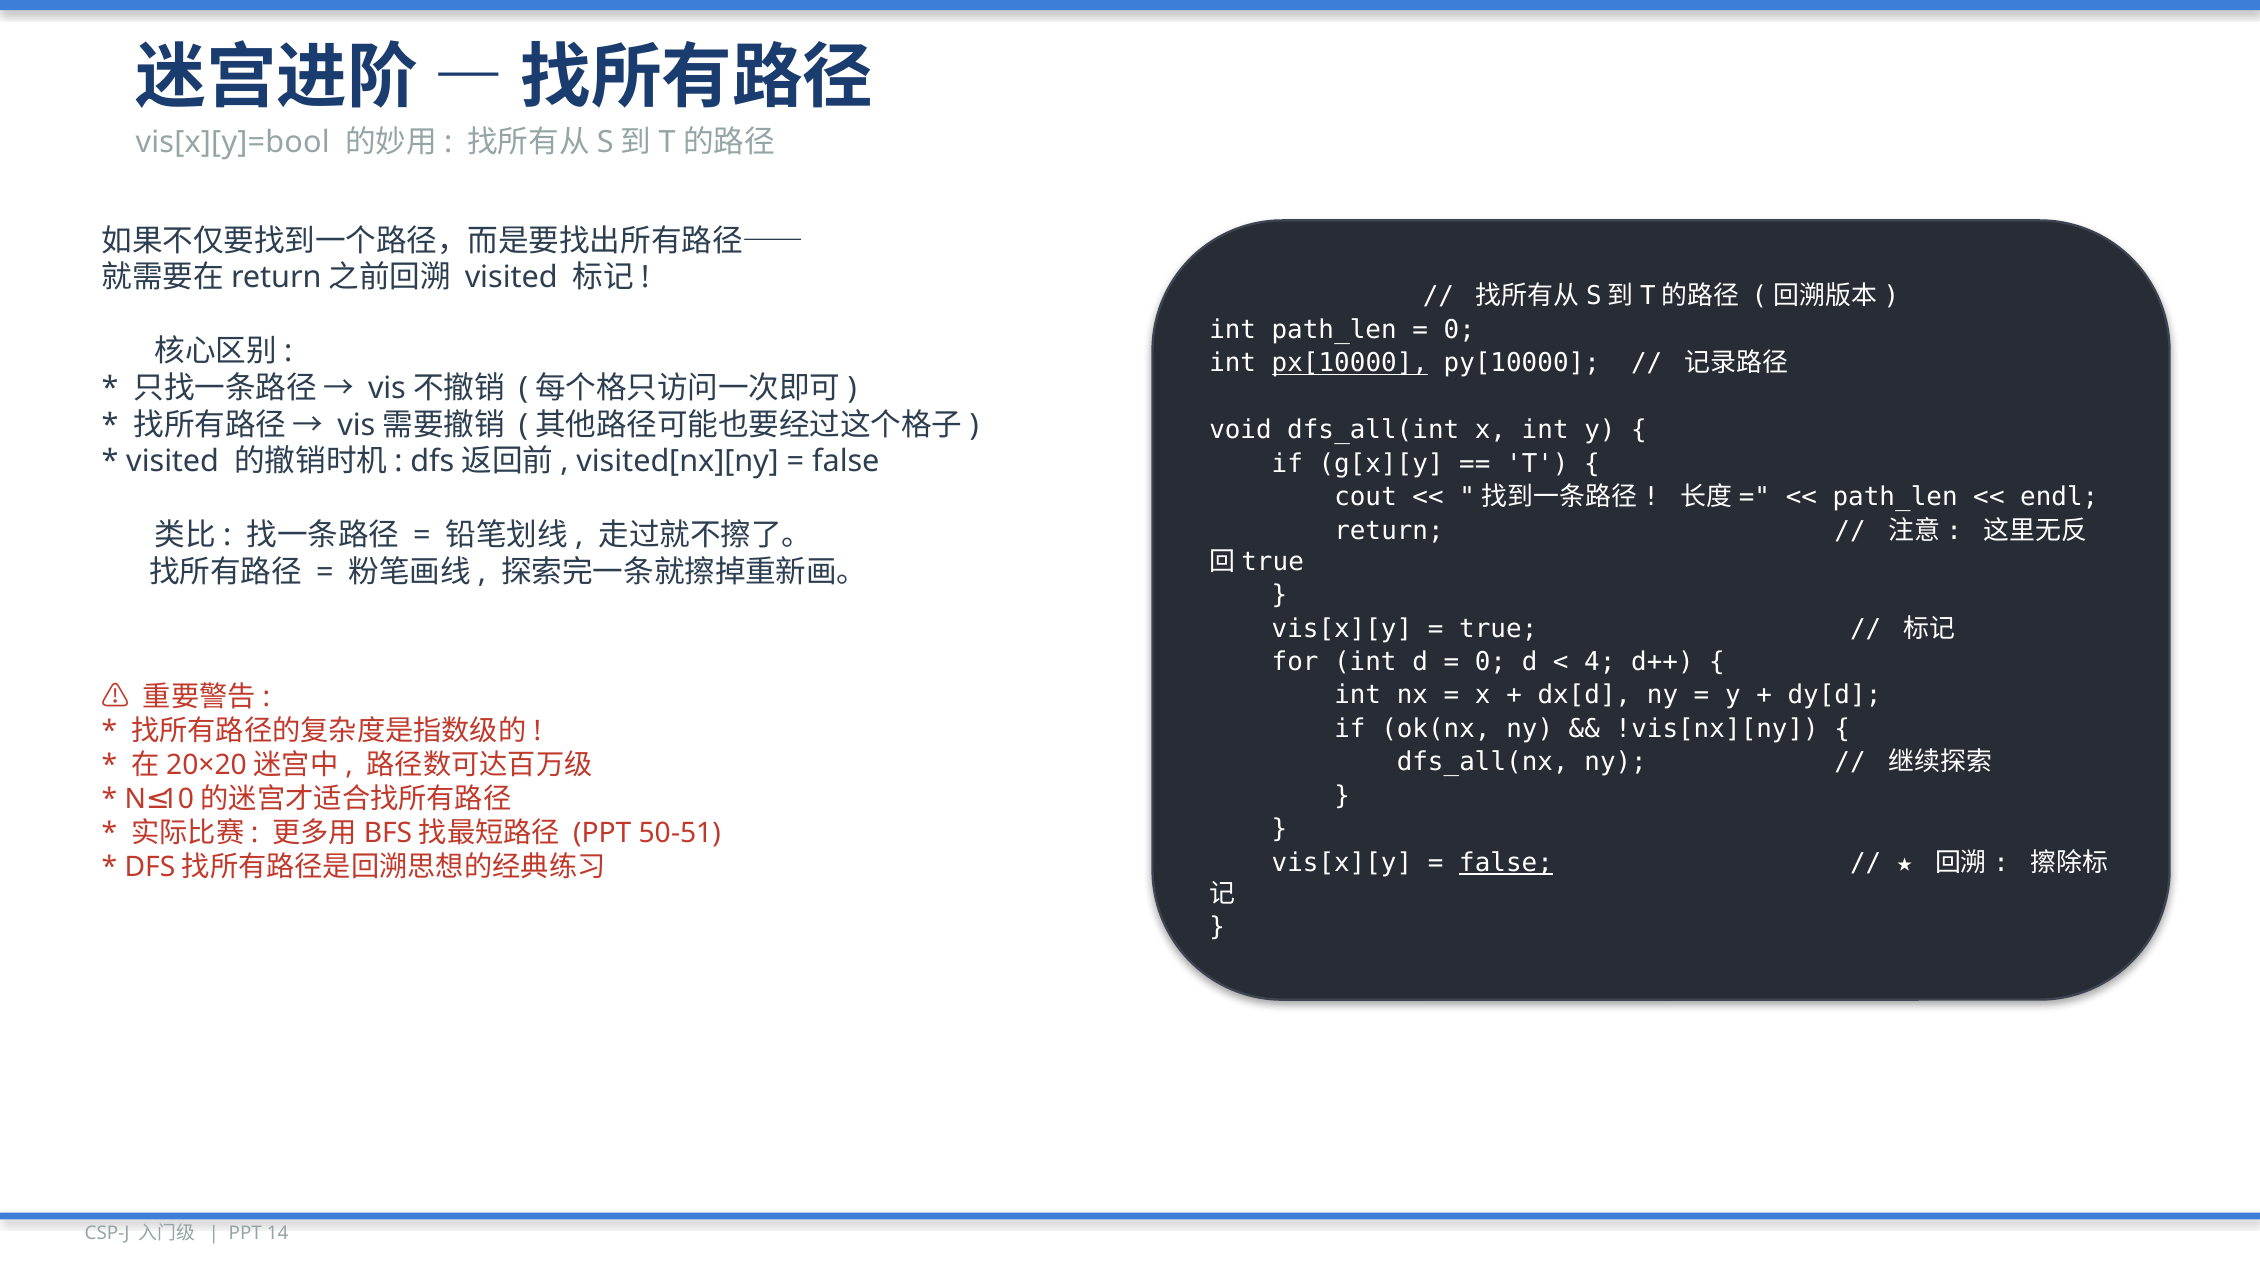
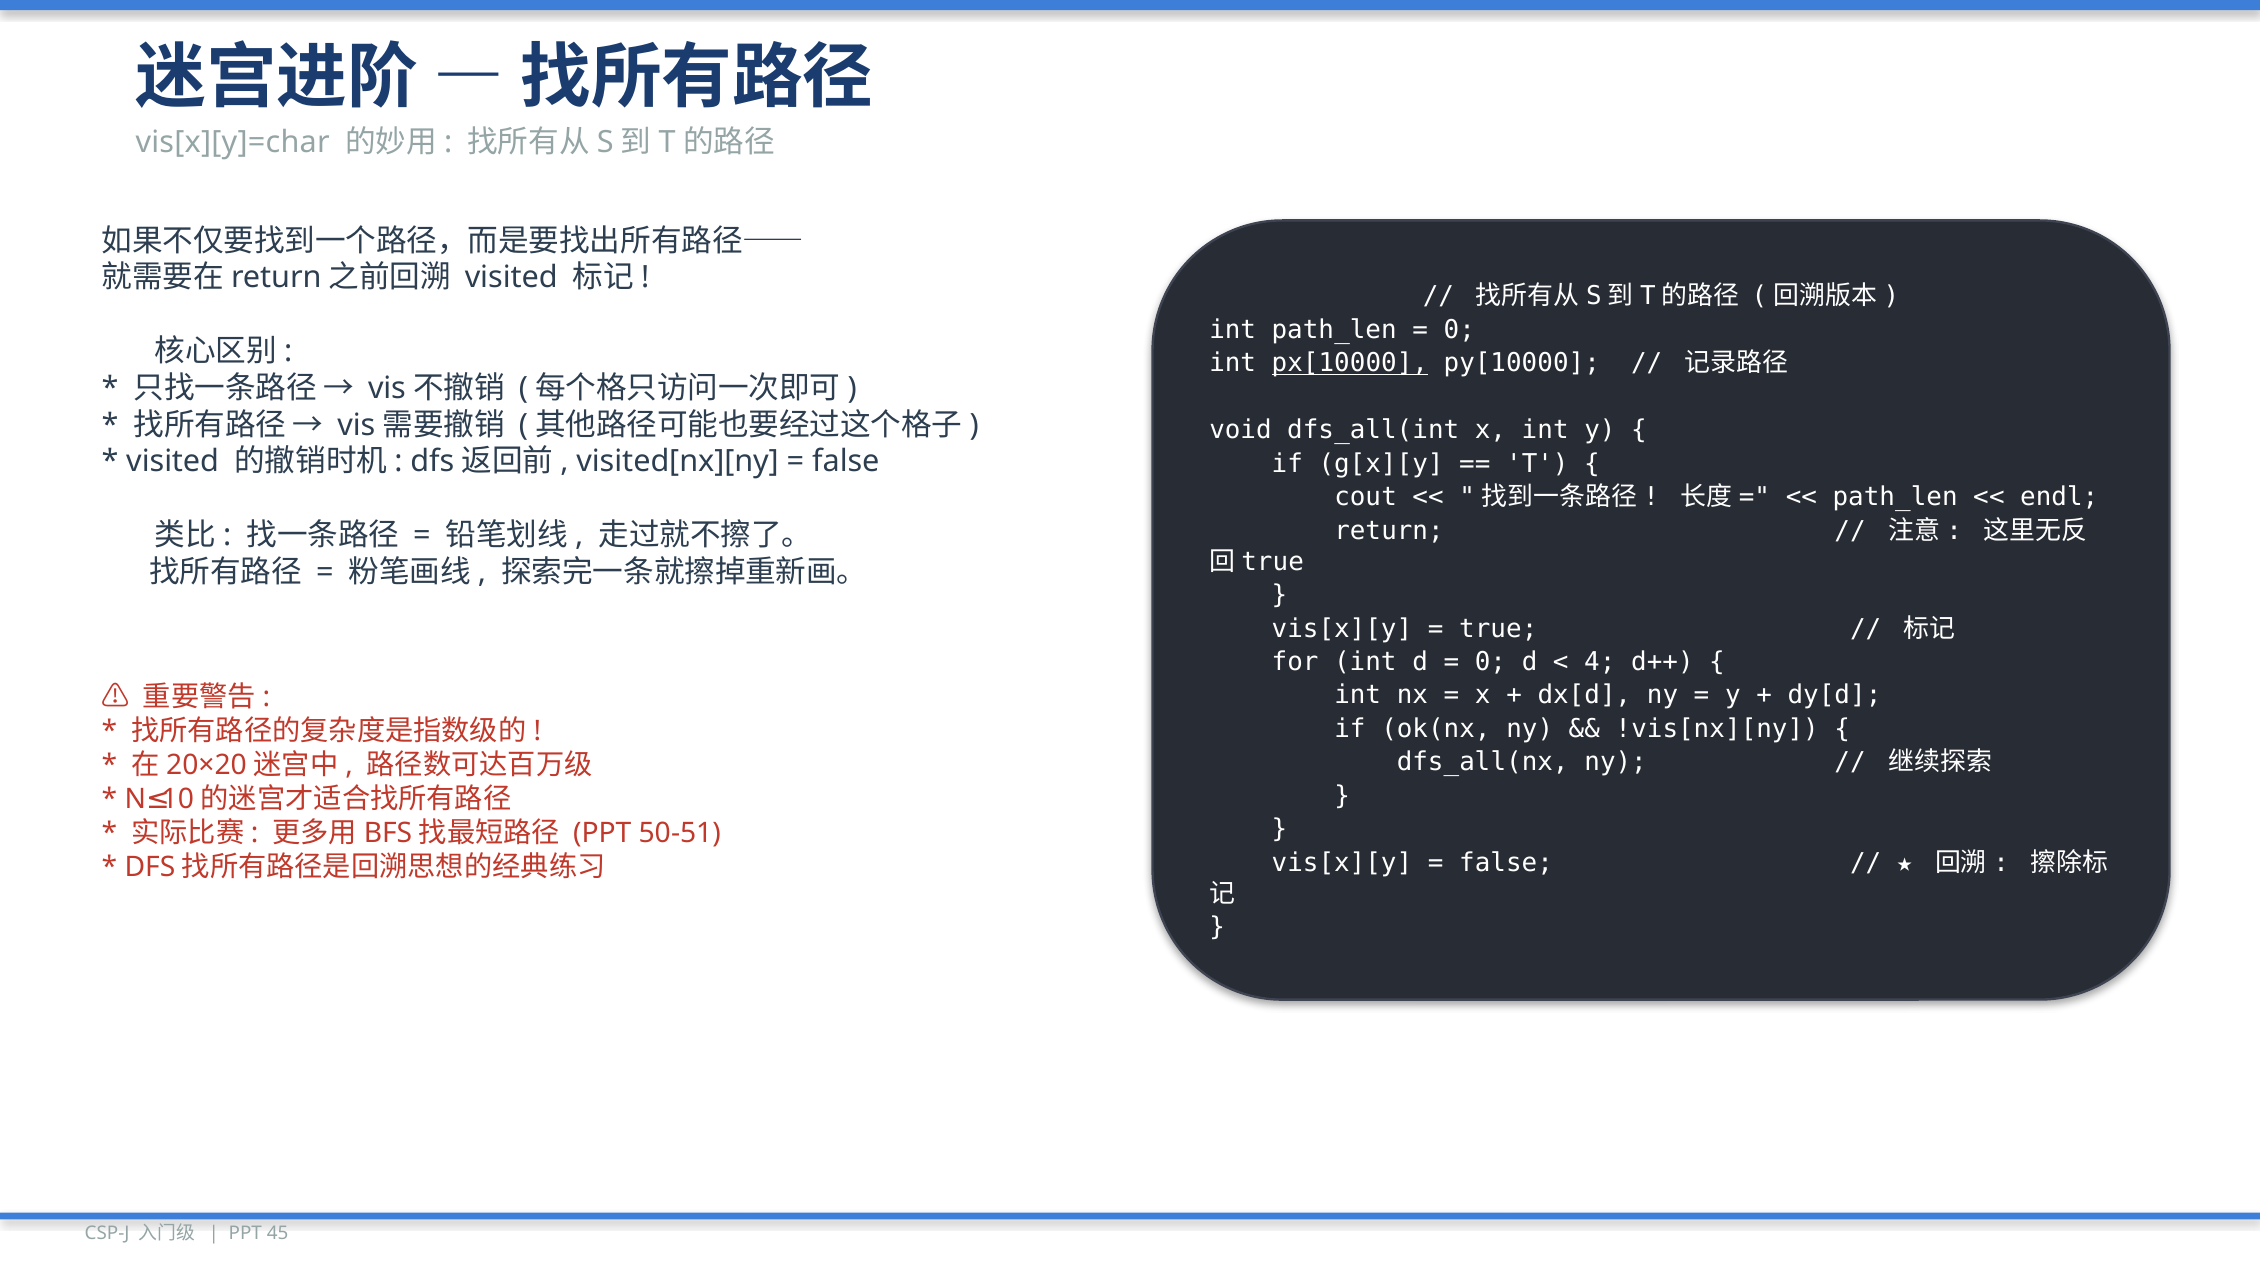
vis[x][y]=bool: vis[x][y]=bool -> vis[x][y]=char (233, 143)
false underline: present -> none (1506, 862)
14: 14 -> 45 (278, 1233)
